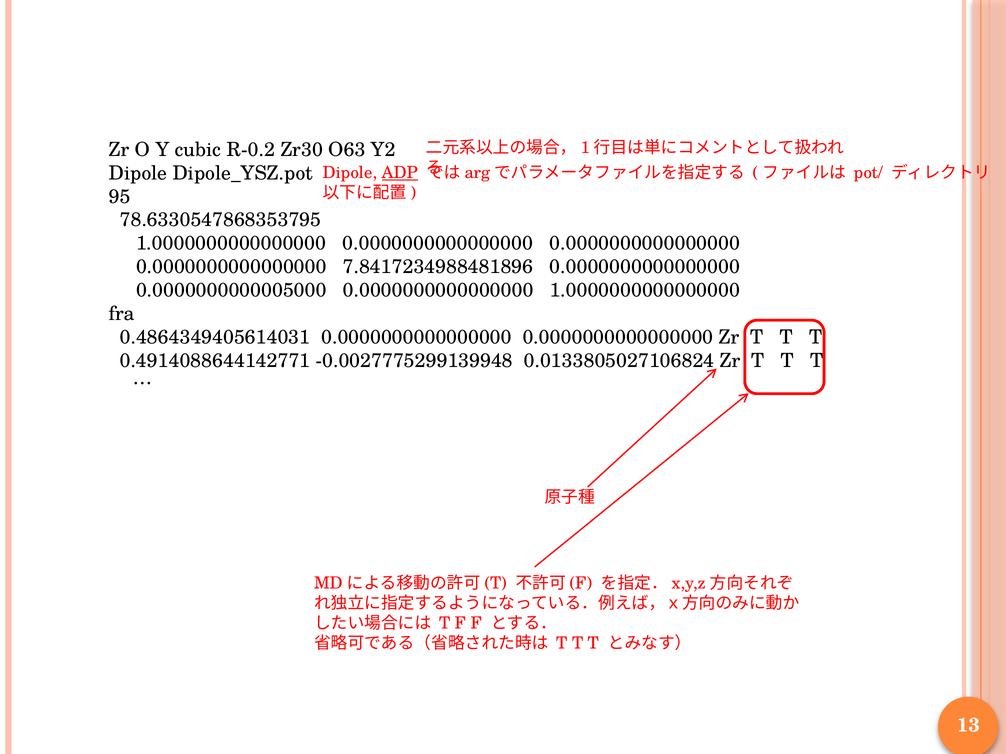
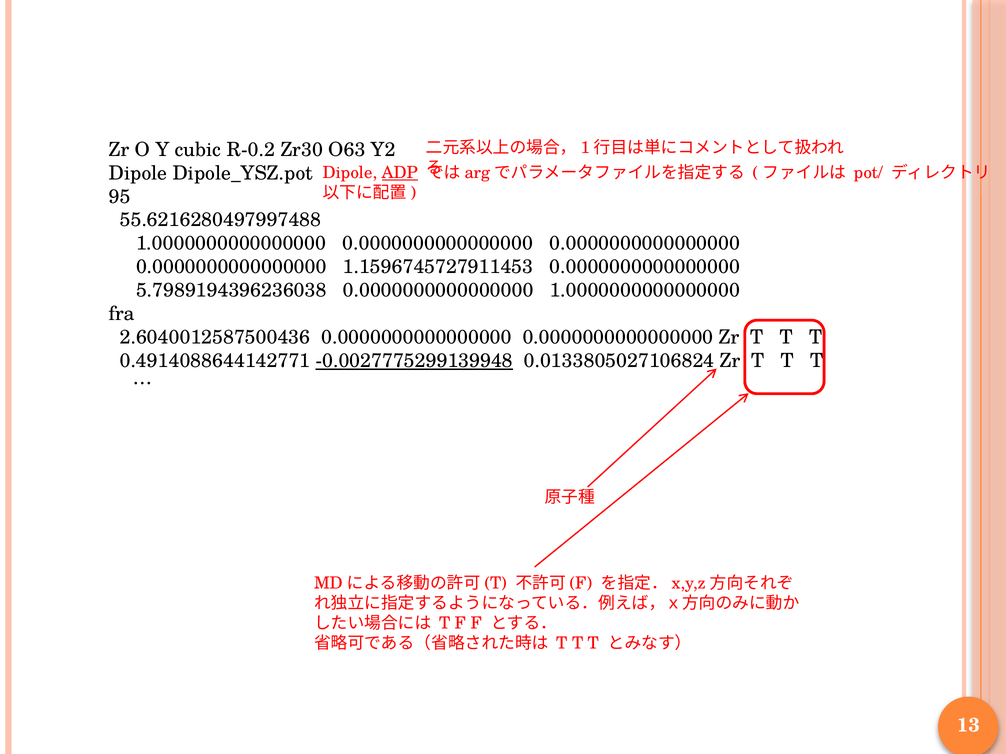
78.6330547868353795: 78.6330547868353795 -> 55.6216280497997488 (220, 220)
7.8417234988481896: 7.8417234988481896 -> 1.1596745727911453 (438, 267)
0.0000000000005000: 0.0000000000005000 -> 5.7989194396236038 (231, 291)
0.4864349405614031: 0.4864349405614031 -> 2.6040012587500436 (215, 338)
-0.0027775299139948 underline: none -> present (414, 361)
